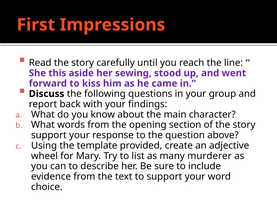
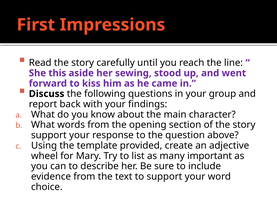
murderer: murderer -> important (210, 156)
